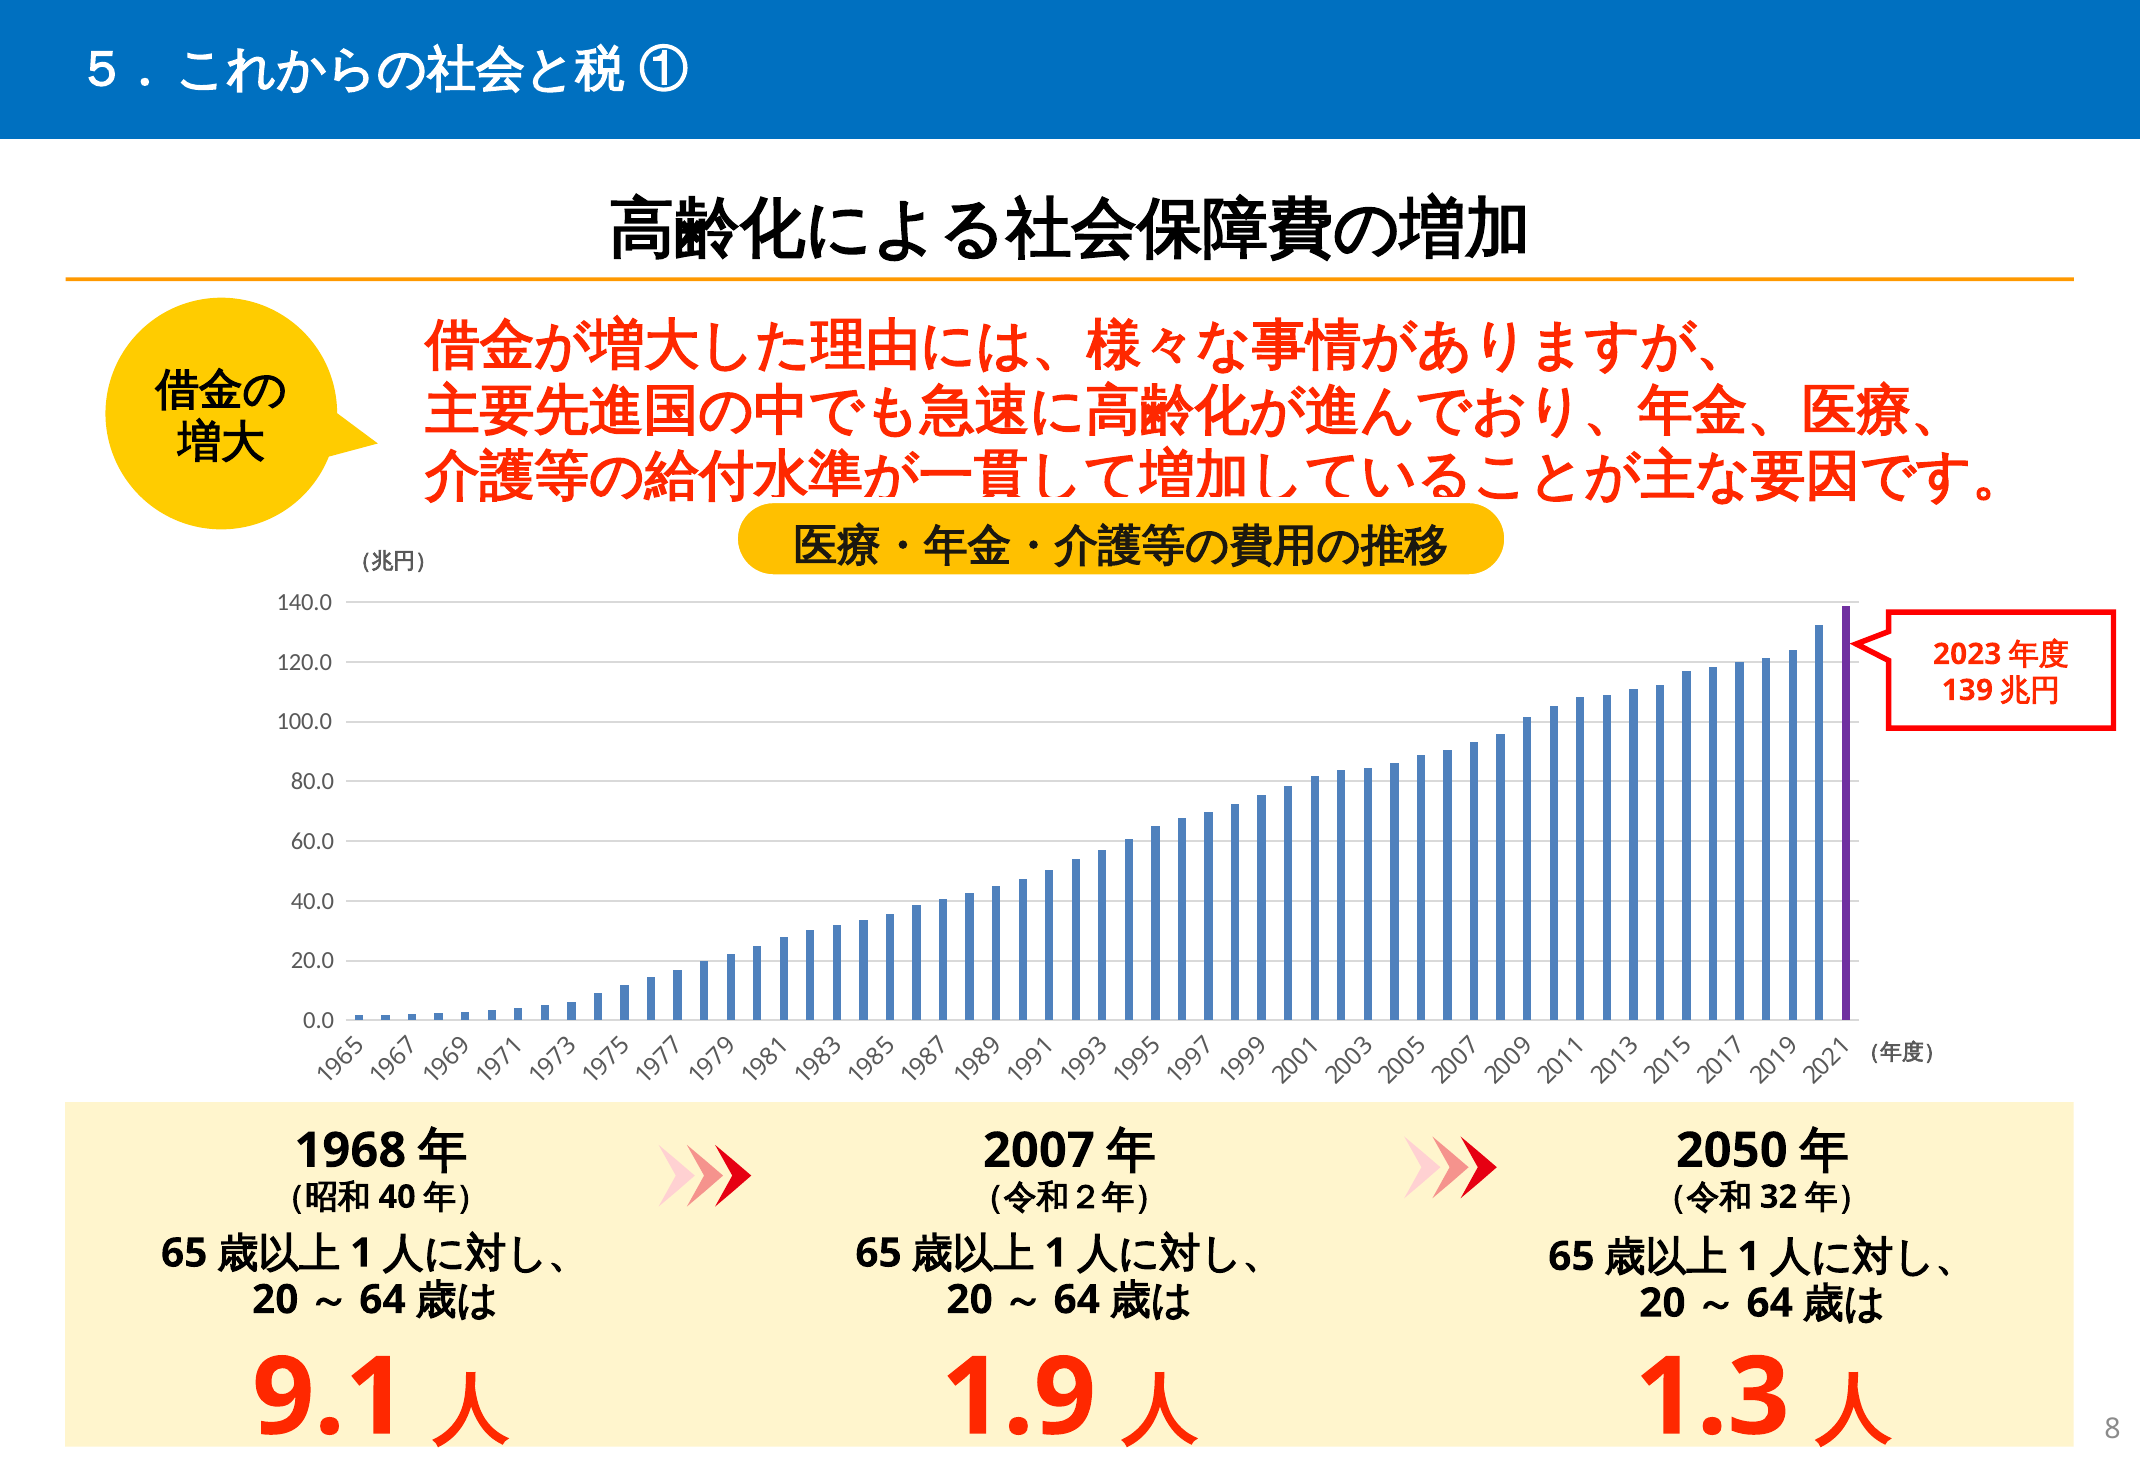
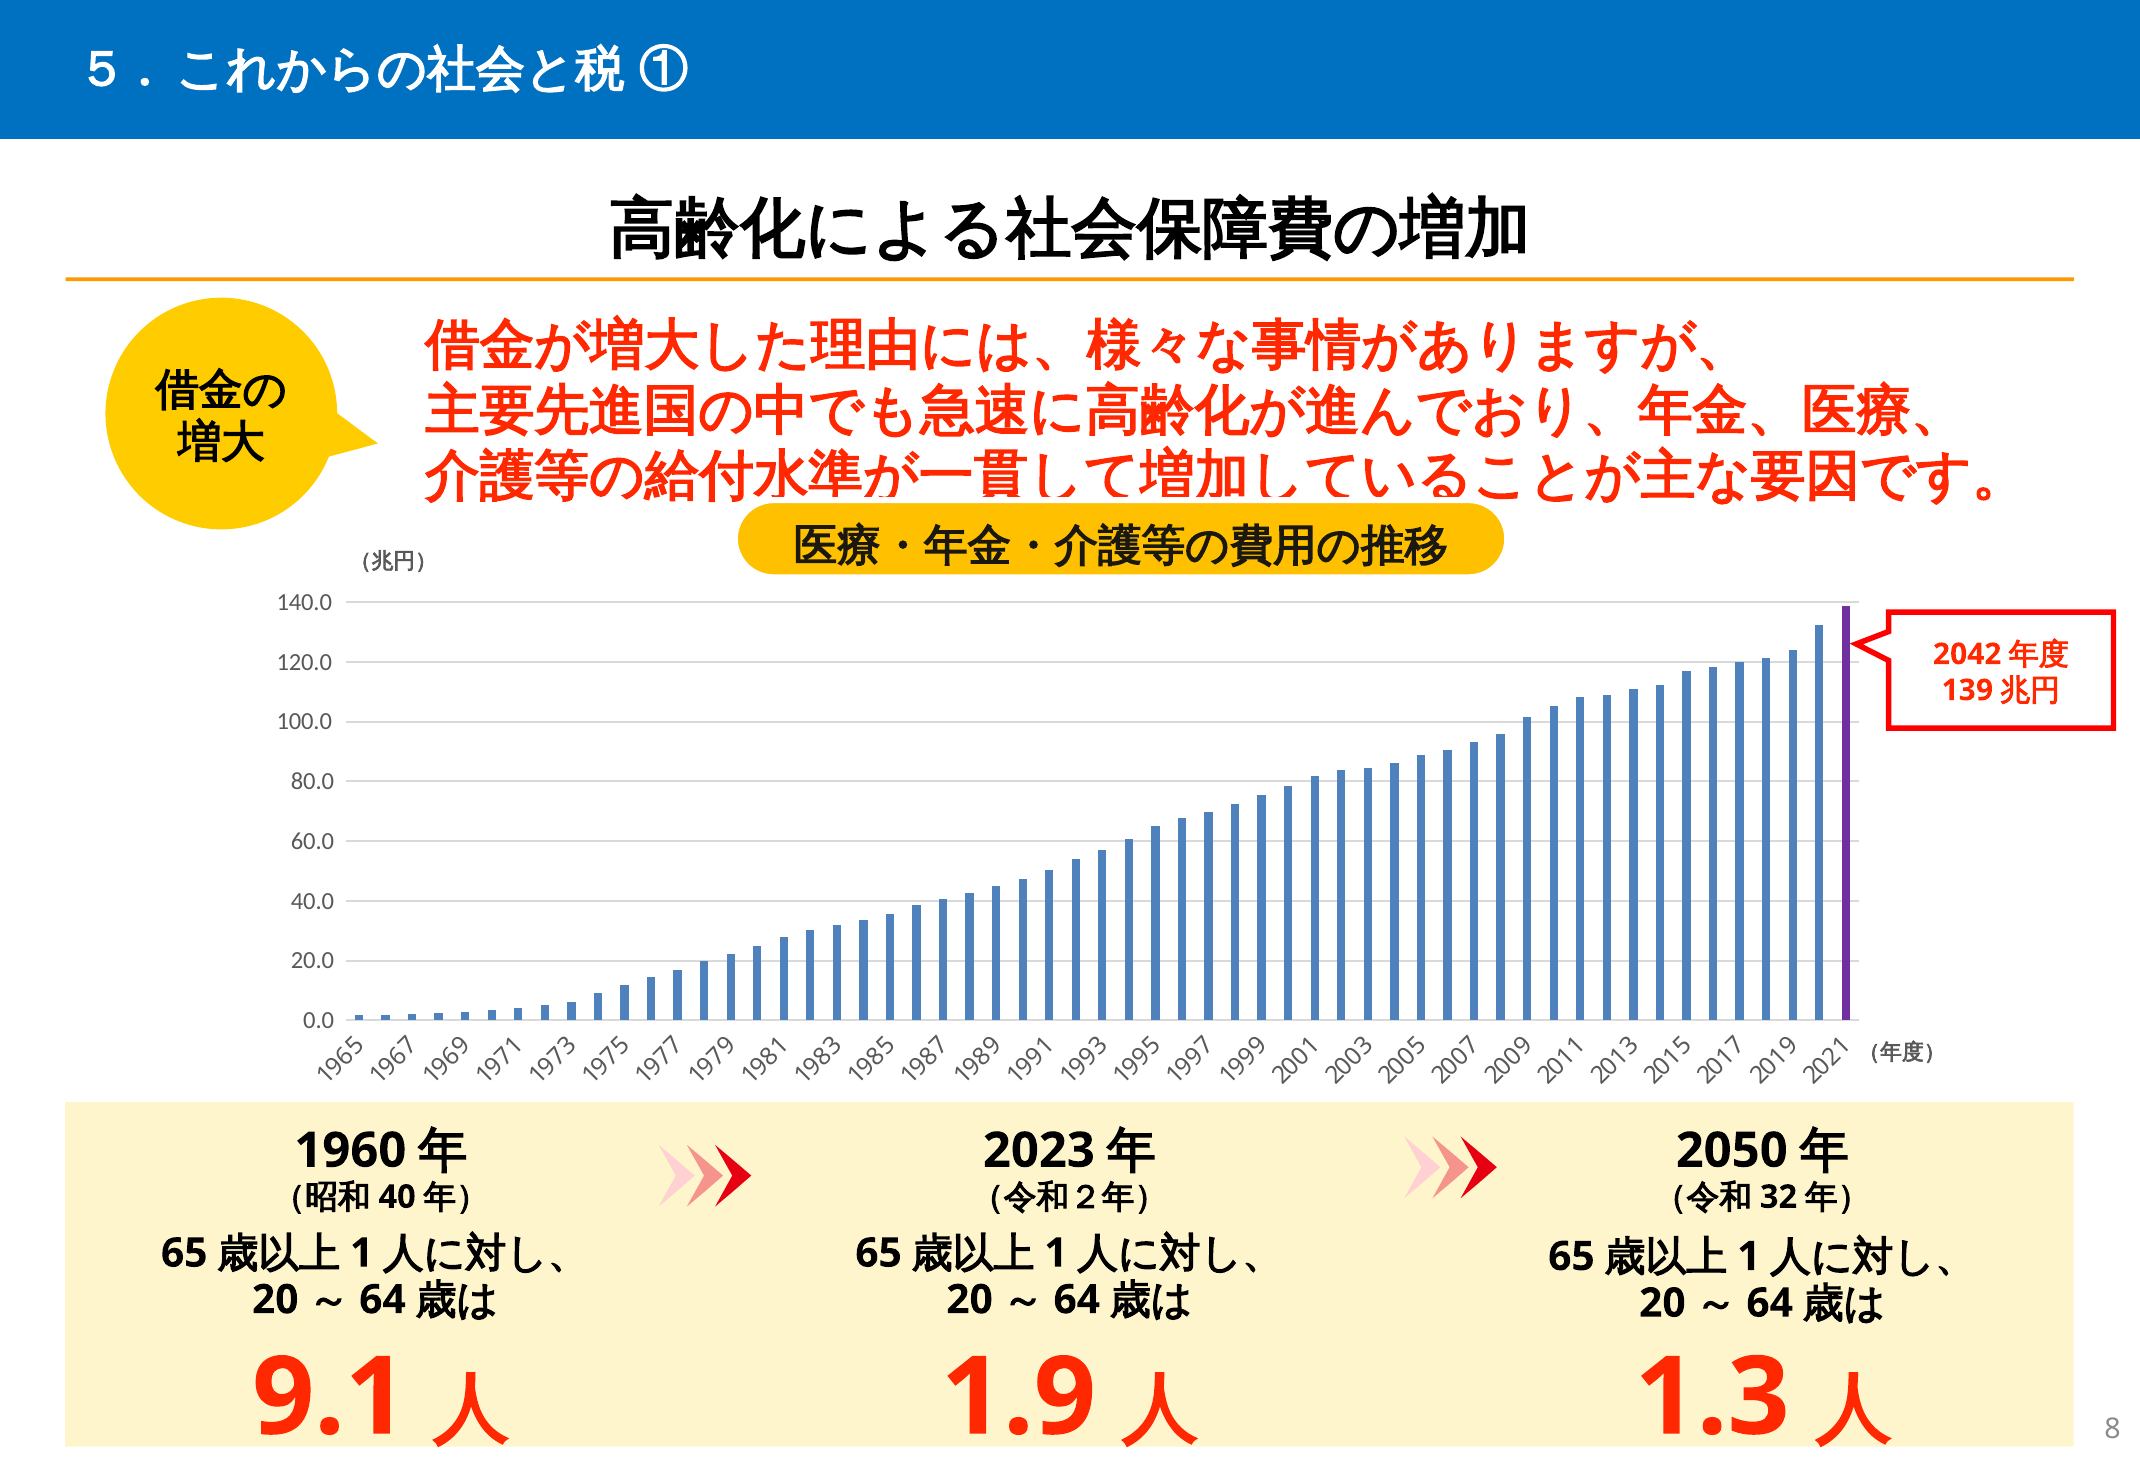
2023: 2023 -> 2042 (1967, 654)
1968: 1968 -> 1960 (350, 1150)
2007: 2007 -> 2023 (1039, 1150)
